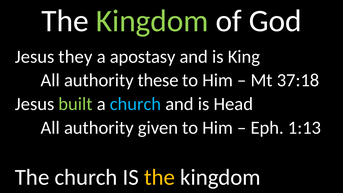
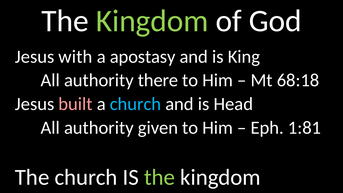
they: they -> with (75, 57)
these: these -> there (158, 80)
37:18: 37:18 -> 68:18 (298, 80)
built colour: light green -> pink (76, 104)
1:13: 1:13 -> 1:81 (305, 128)
the colour: yellow -> light green (160, 177)
